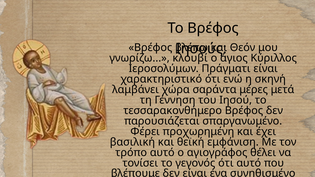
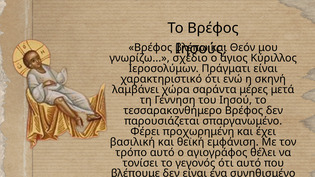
κλουβί: κλουβί -> σχέδιο (190, 58)
